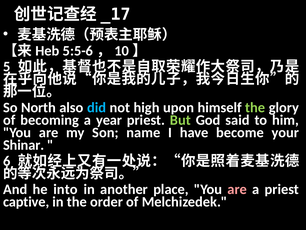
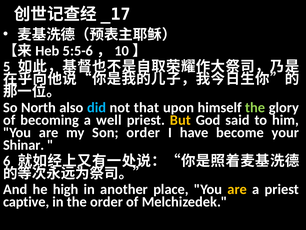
high: high -> that (147, 107)
year: year -> well (109, 120)
But colour: light green -> yellow (180, 120)
Son name: name -> order (143, 132)
into: into -> high (66, 189)
are colour: pink -> yellow (237, 189)
